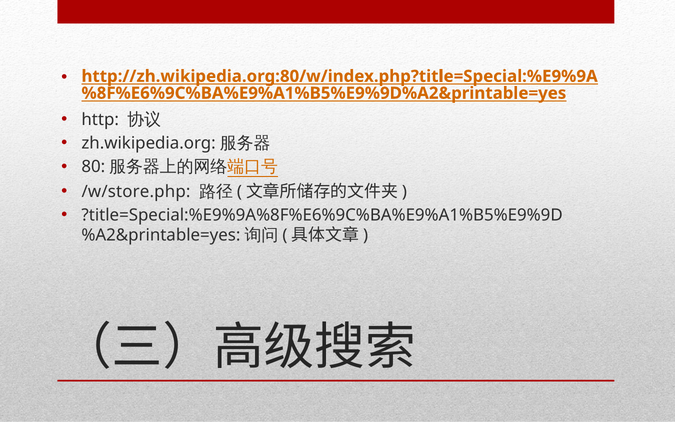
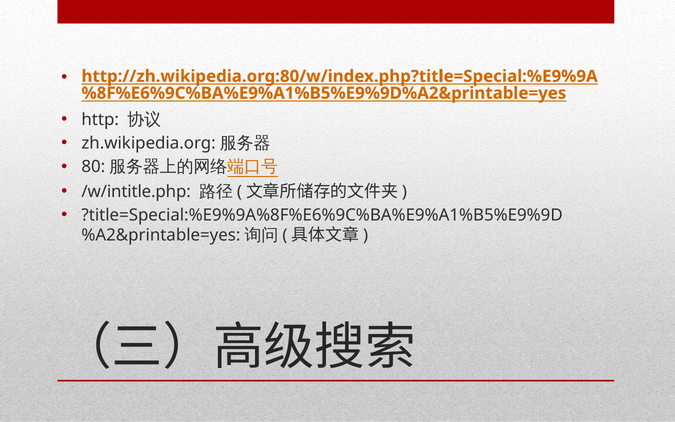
/w/store.php: /w/store.php -> /w/intitle.php (136, 191)
